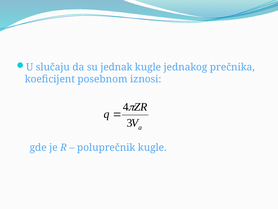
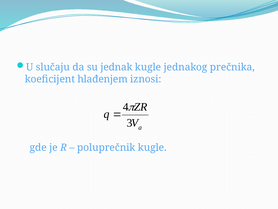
posebnom: posebnom -> hlađenjem (103, 79)
